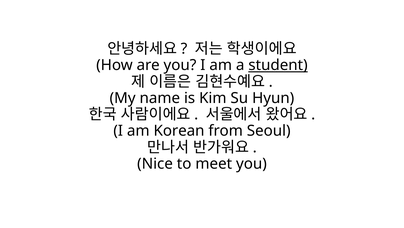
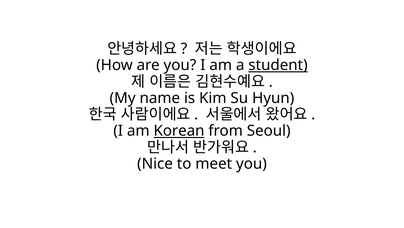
Korean underline: none -> present (179, 131)
